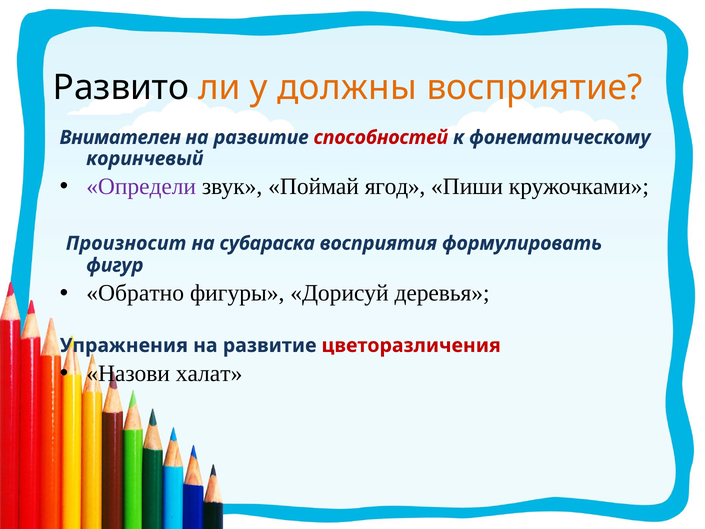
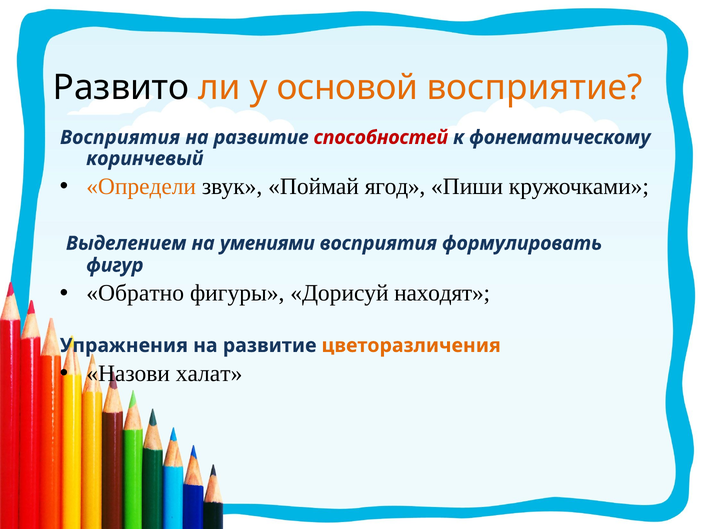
должны: должны -> основой (347, 88)
Внимателен: Внимателен -> Восприятия (120, 137)
Определи colour: purple -> orange (141, 186)
Произносит: Произносит -> Выделением (126, 243)
субараска: субараска -> умениями (267, 243)
деревья: деревья -> находят (442, 293)
цветоразличения colour: red -> orange (411, 345)
